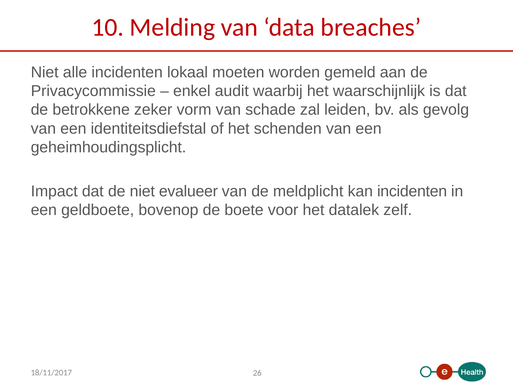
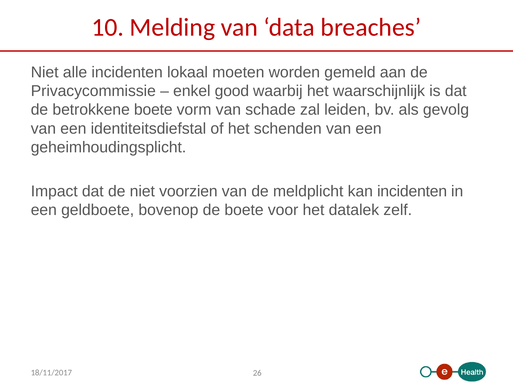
audit: audit -> good (232, 91)
betrokkene zeker: zeker -> boete (153, 110)
evalueer: evalueer -> voorzien (188, 191)
